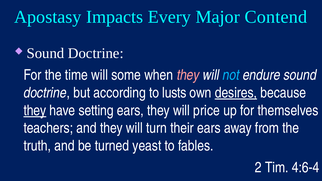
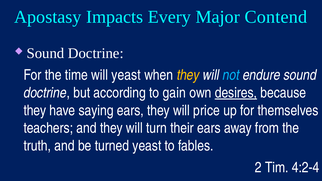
will some: some -> yeast (126, 75)
they colour: pink -> yellow (188, 75)
lusts: lusts -> gain (174, 93)
they underline: present -> none (35, 110)
setting: setting -> saying (96, 110)
4:6-4: 4:6-4 -> 4:2-4 (306, 168)
